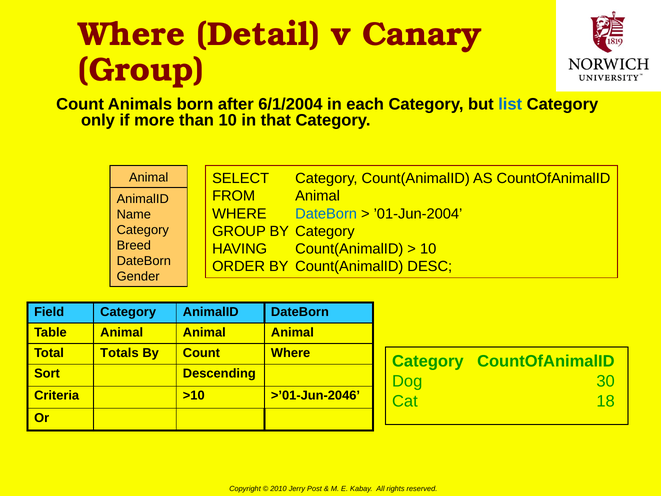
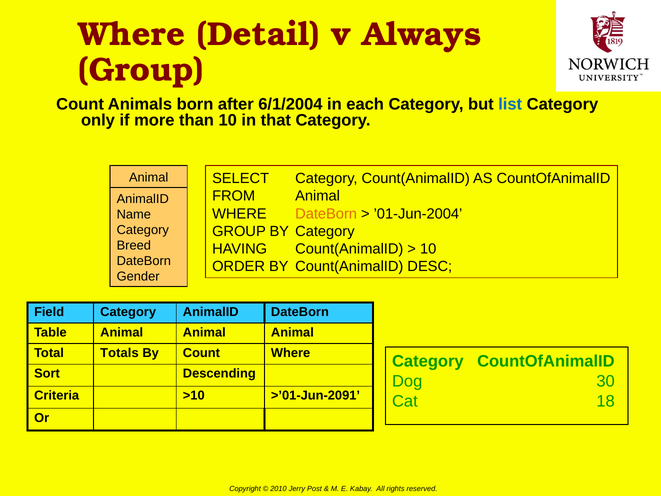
Canary: Canary -> Always (422, 34)
DateBorn colour: blue -> orange (326, 214)
>’01-Jun-2046: >’01-Jun-2046 -> >’01-Jun-2091 (316, 396)
